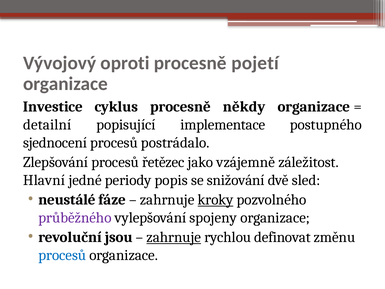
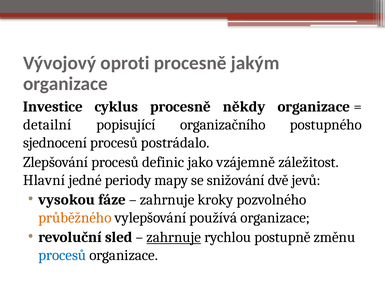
pojetí: pojetí -> jakým (255, 63)
implementace: implementace -> organizačního (223, 125)
řetězec: řetězec -> definic (163, 162)
popis: popis -> mapy (171, 180)
sled: sled -> jevů (306, 180)
neustálé: neustálé -> vysokou (67, 199)
kroky underline: present -> none (216, 199)
průběžného colour: purple -> orange (75, 217)
spojeny: spojeny -> používá (213, 217)
jsou: jsou -> sled (119, 237)
definovat: definovat -> postupně (282, 237)
